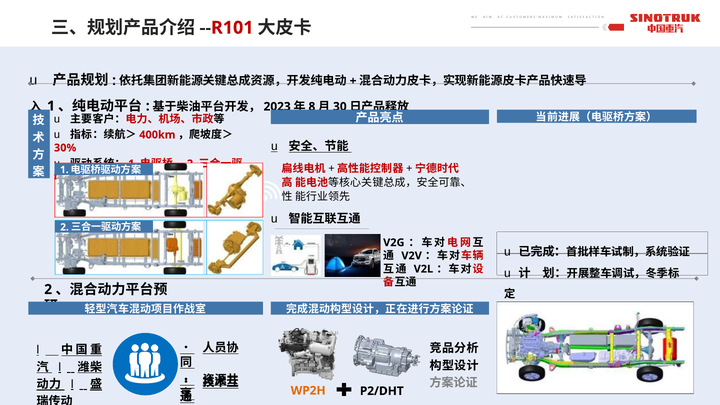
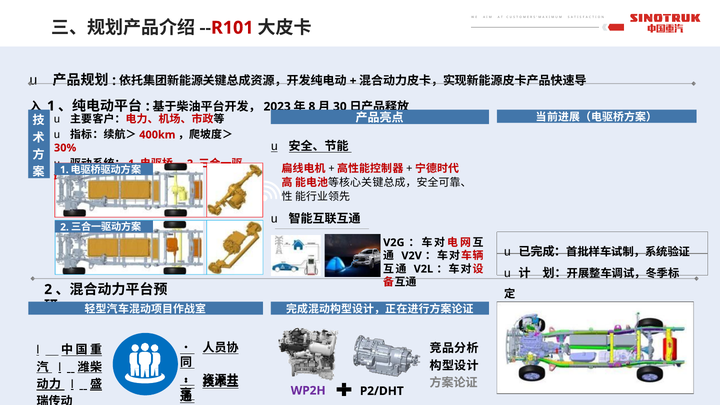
WP2H colour: orange -> purple (308, 391)
